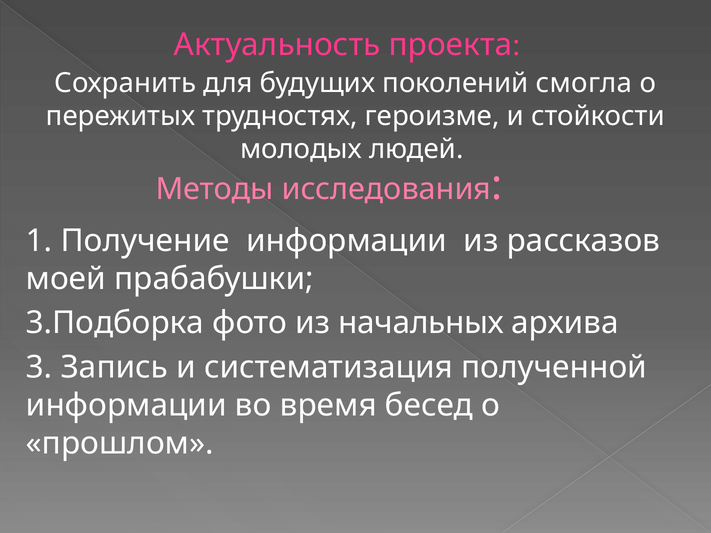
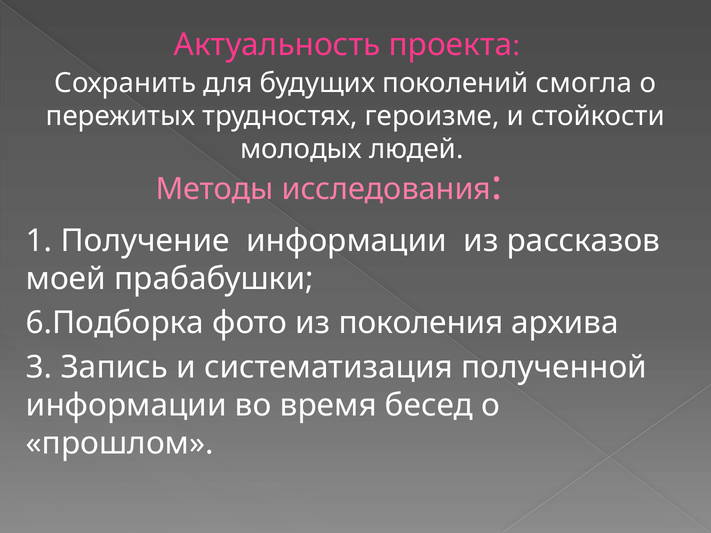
3.Подборка: 3.Подборка -> 6.Подборка (115, 323)
начальных: начальных -> поколения (421, 323)
